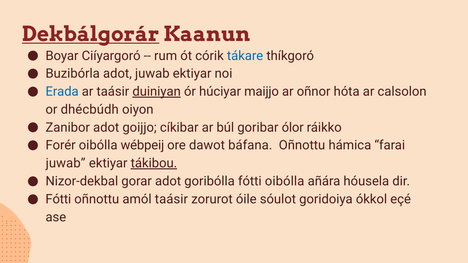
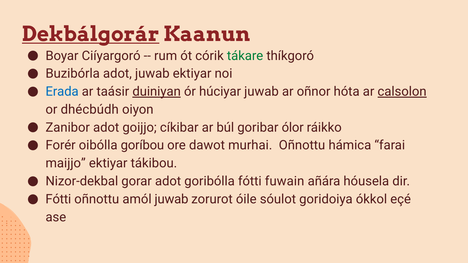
tákare colour: blue -> green (245, 56)
húciyar maijjo: maijjo -> juwab (262, 92)
calsolon underline: none -> present (402, 92)
wébpeij: wébpeij -> goríbou (142, 146)
báfana: báfana -> murhai (250, 146)
juwab: juwab -> maijjo (66, 163)
tákibou underline: present -> none (154, 163)
fótti oibólla: oibólla -> fuwain (285, 181)
amól taásir: taásir -> juwab (172, 199)
